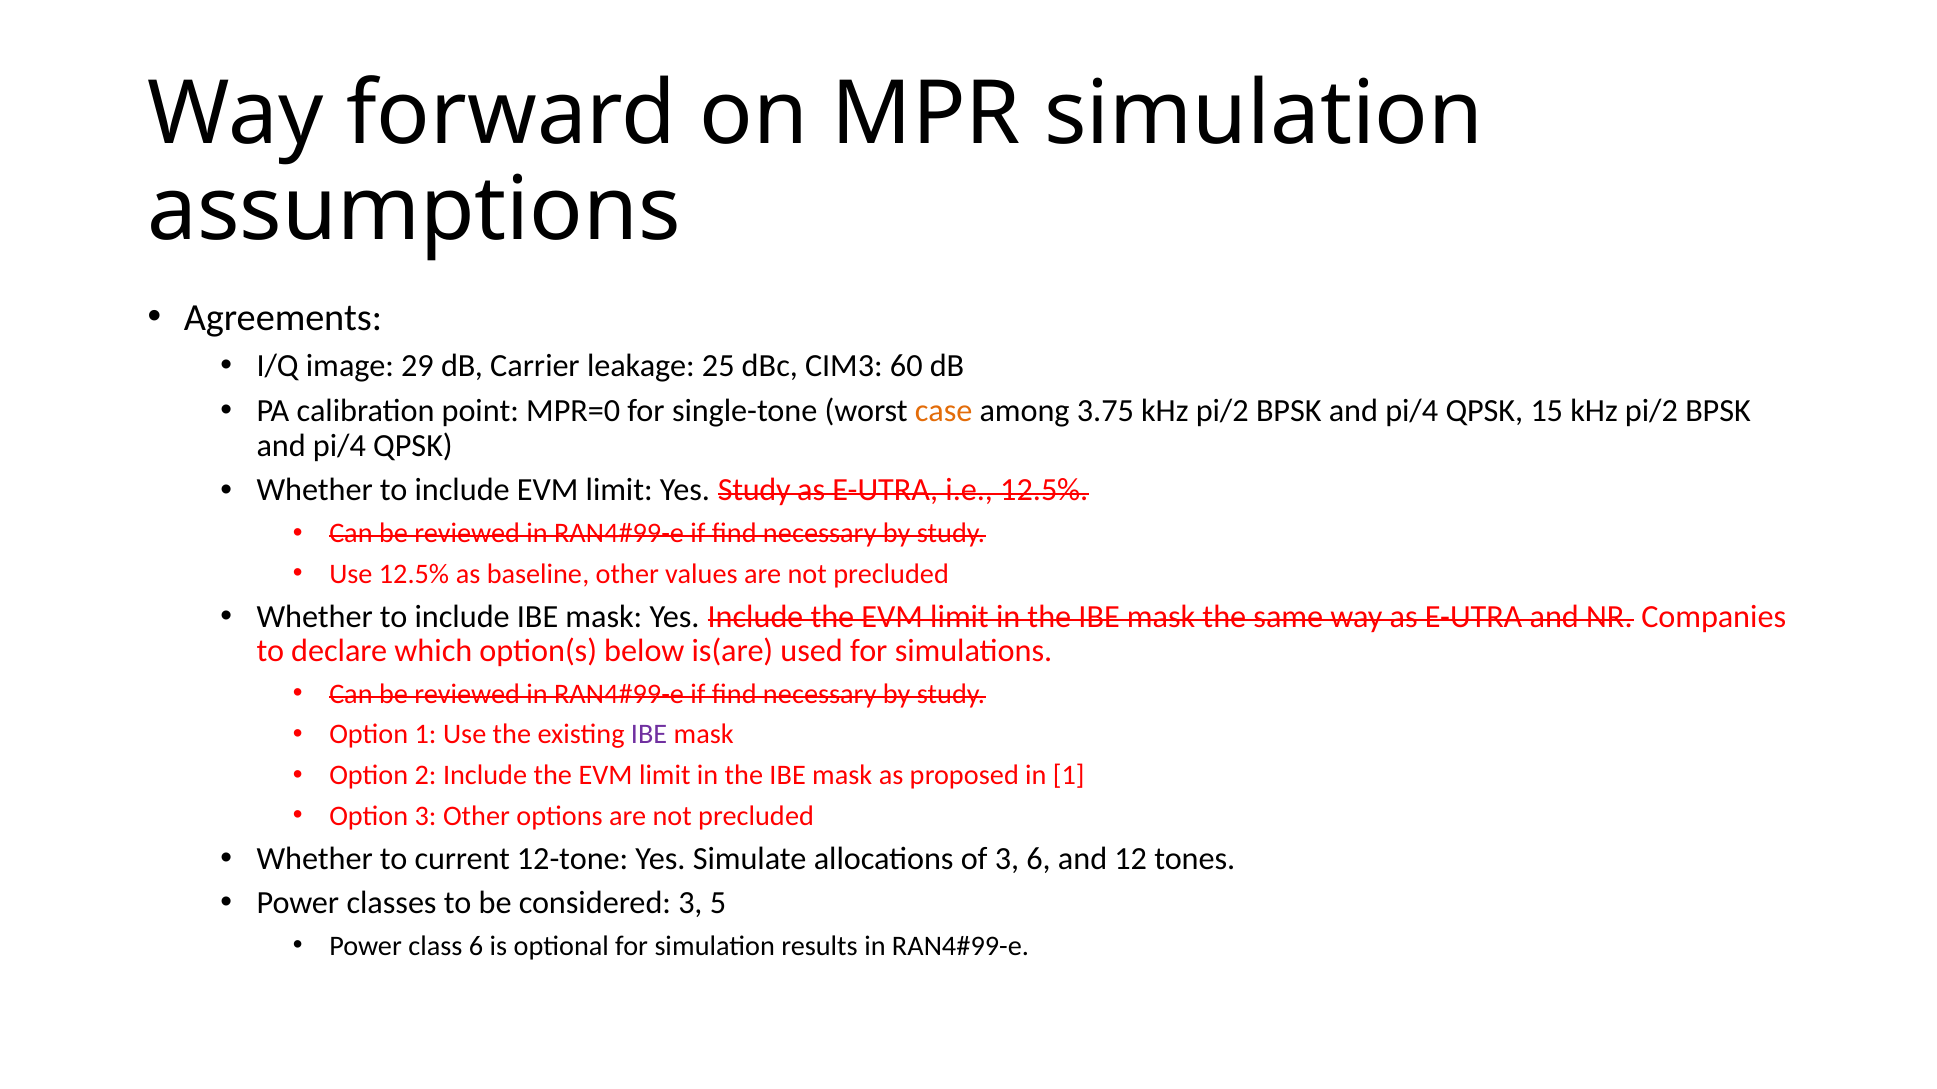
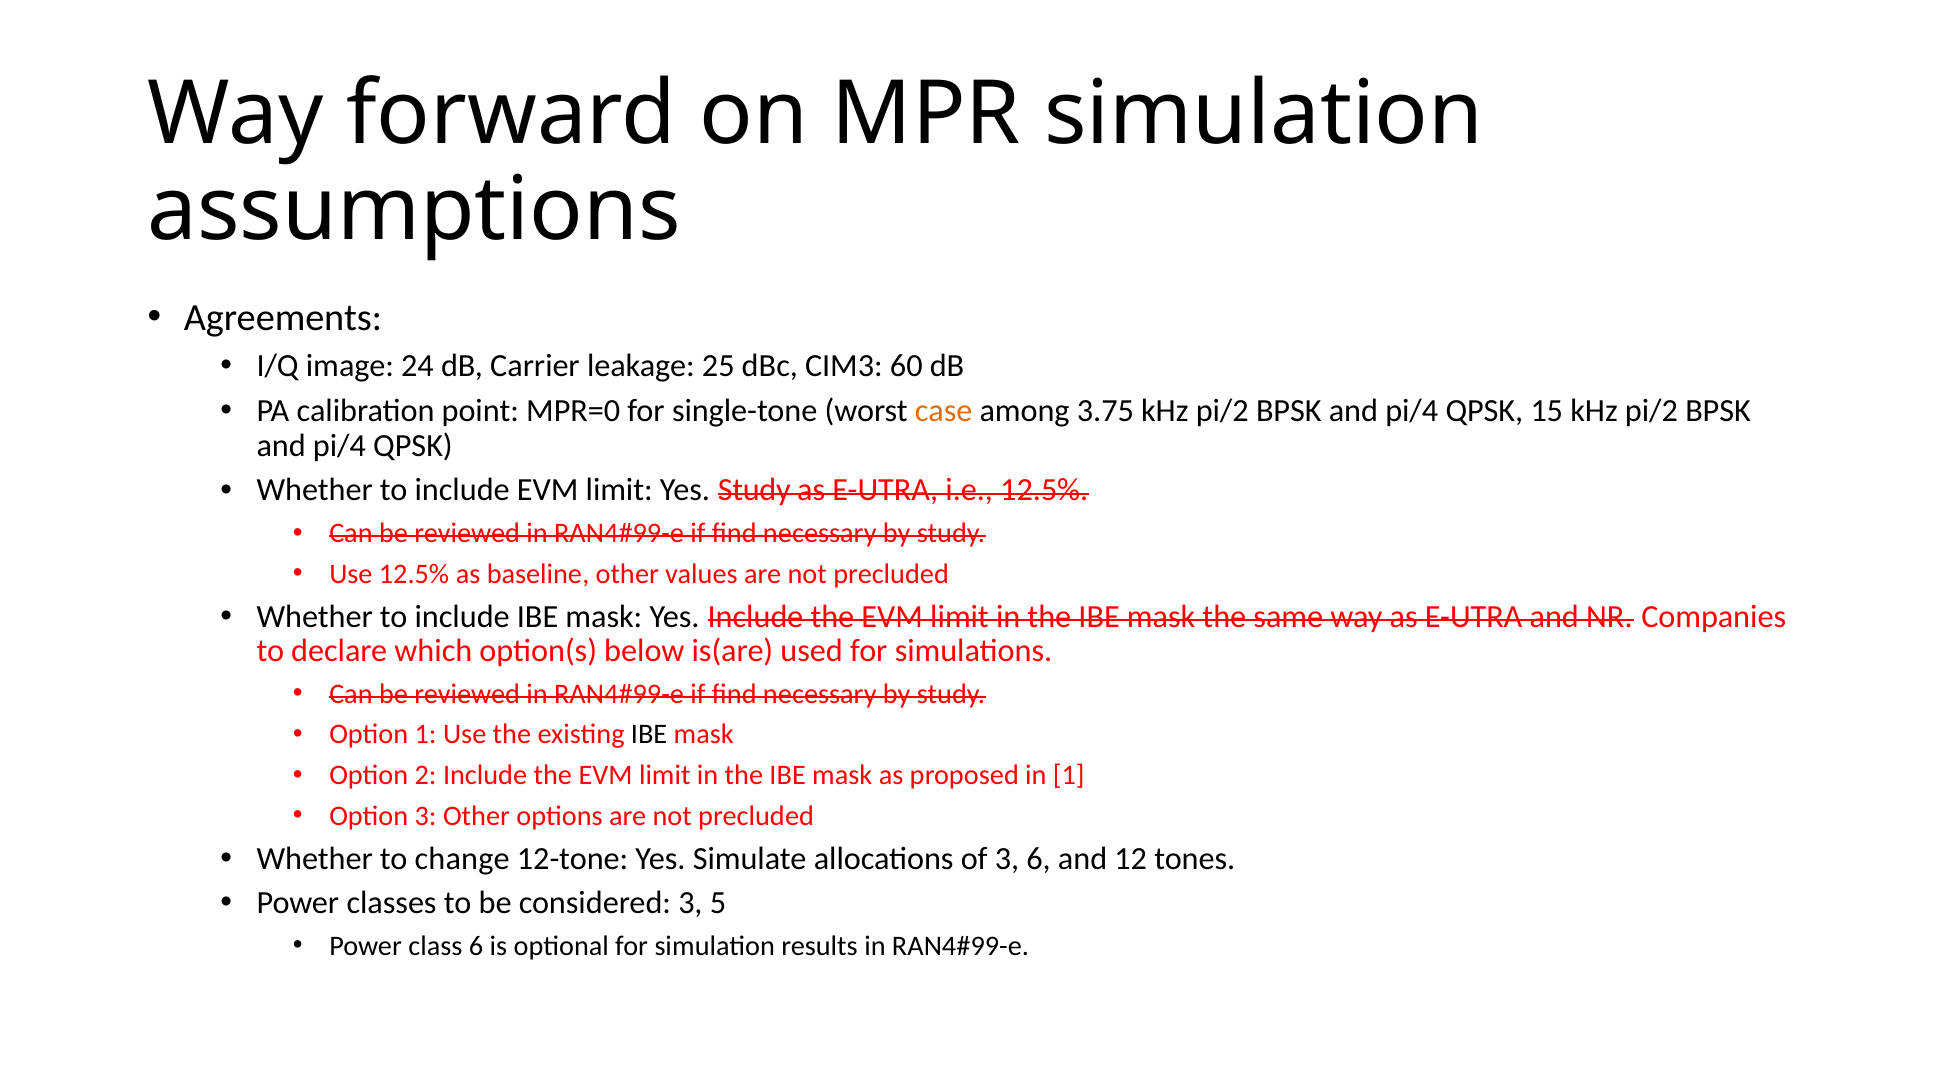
29: 29 -> 24 (418, 366)
IBE colour: purple -> black (649, 735)
current: current -> change (462, 859)
